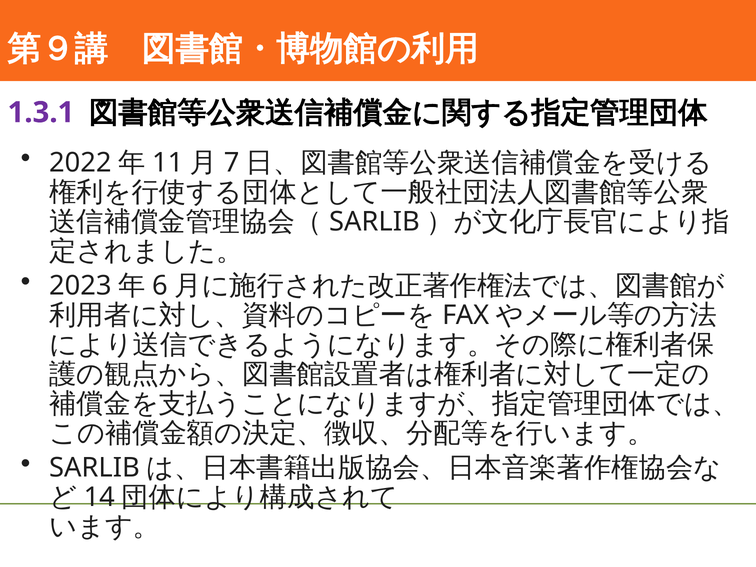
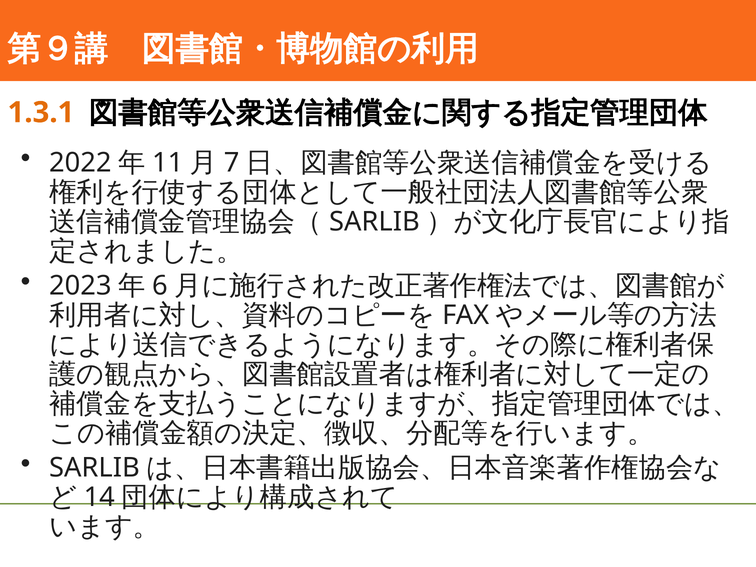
1.3.1 colour: purple -> orange (41, 112)
